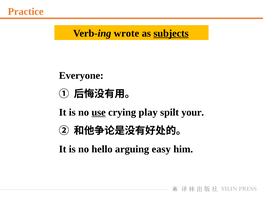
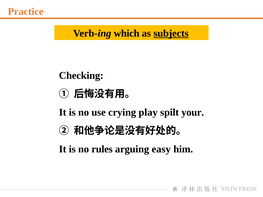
wrote: wrote -> which (127, 33)
Everyone: Everyone -> Checking (81, 76)
use underline: present -> none (99, 112)
hello: hello -> rules (102, 149)
